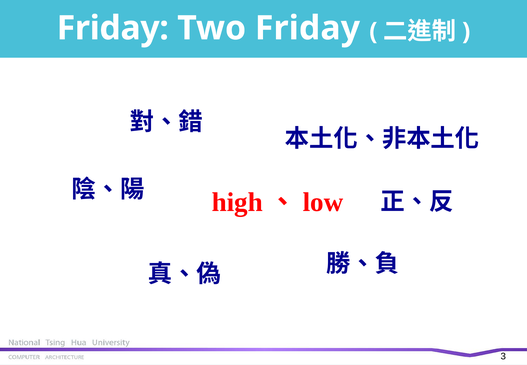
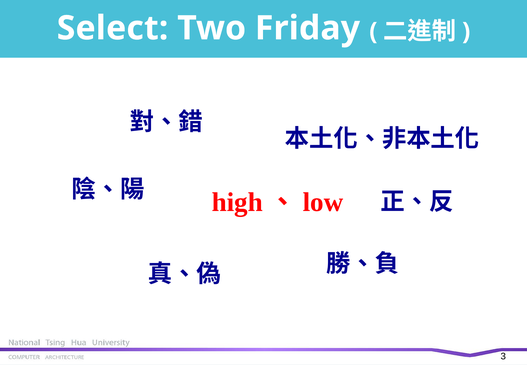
Friday: Friday -> Select (113, 28)
